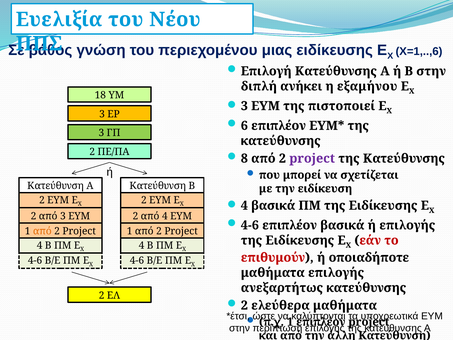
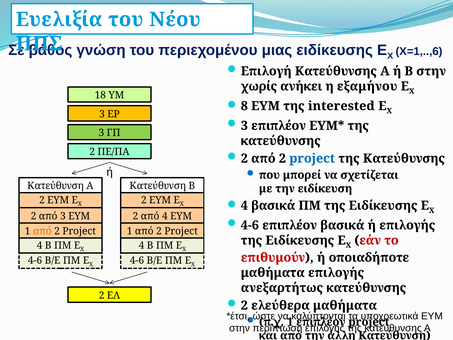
διπλή: διπλή -> χωρίς (259, 86)
3: 3 -> 8 (244, 106)
πιστοποιεί: πιστοποιεί -> interested (341, 106)
6: 6 -> 3 (244, 126)
8: 8 -> 2 (244, 158)
project colour: purple -> blue (312, 158)
